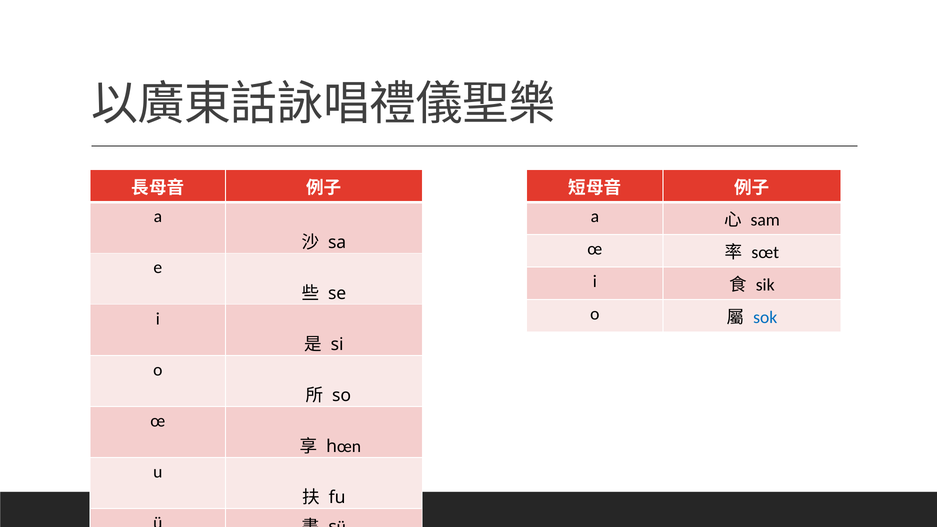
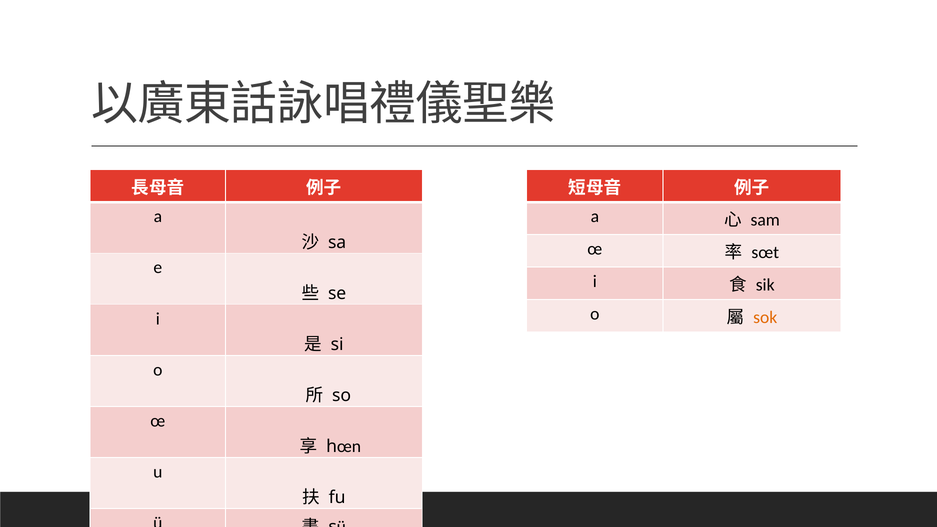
sok colour: blue -> orange (765, 318)
